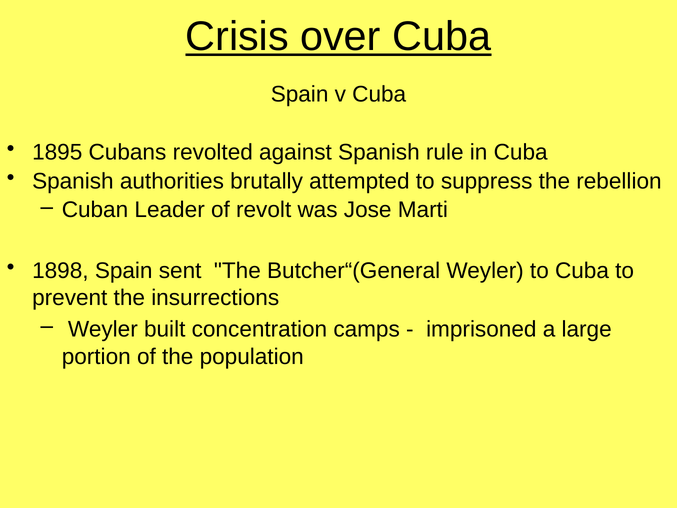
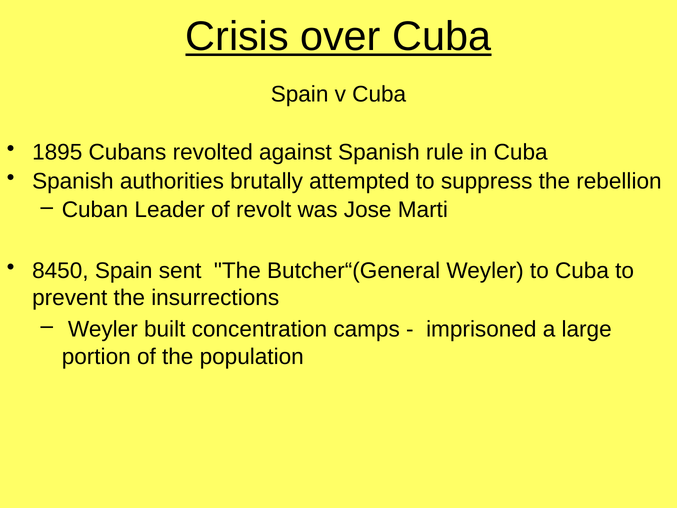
1898: 1898 -> 8450 (60, 271)
